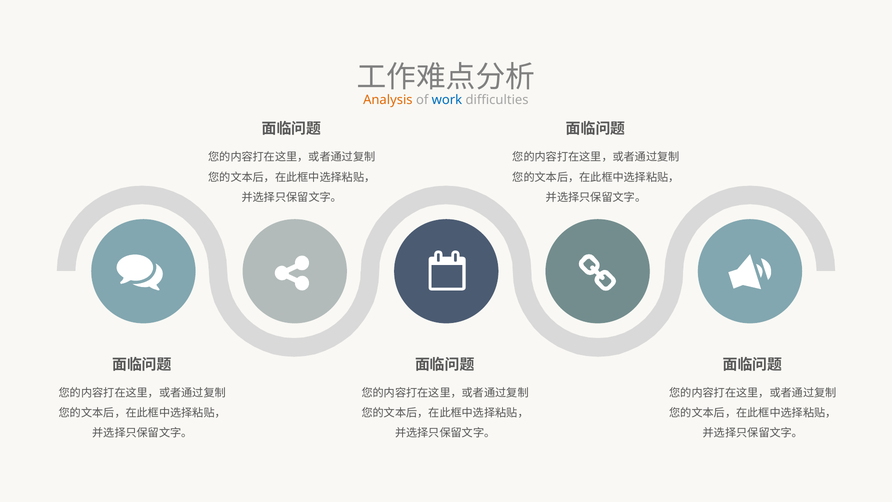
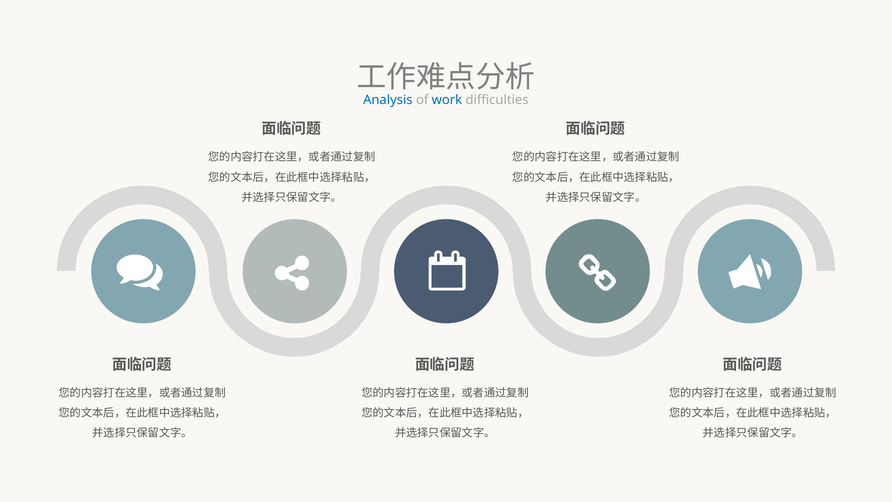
Analysis colour: orange -> blue (388, 100)
